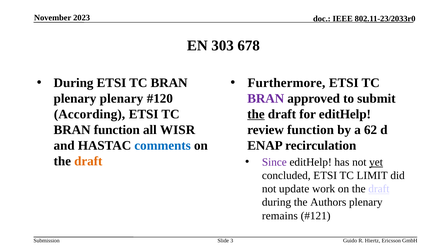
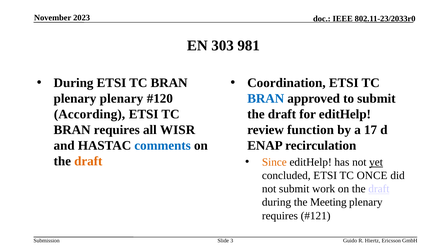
678: 678 -> 981 (249, 46)
Furthermore: Furthermore -> Coordination (286, 83)
BRAN colour: purple -> blue (266, 99)
the underline: present -> none (256, 114)
BRAN function: function -> requires (117, 130)
62: 62 -> 17 (371, 130)
Since colour: purple -> orange (274, 162)
LIMIT: LIMIT -> ONCE (372, 176)
not update: update -> submit (294, 189)
Authors: Authors -> Meeting (328, 203)
remains: remains -> requires (280, 216)
